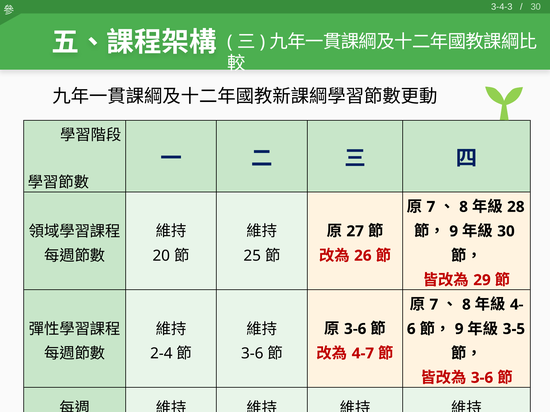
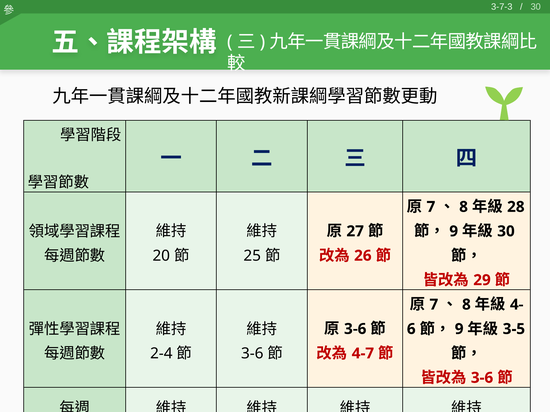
3-4-3: 3-4-3 -> 3-7-3 (502, 7)
